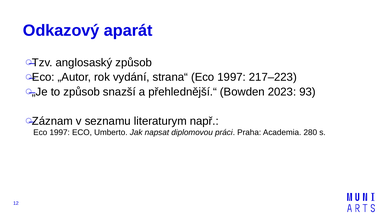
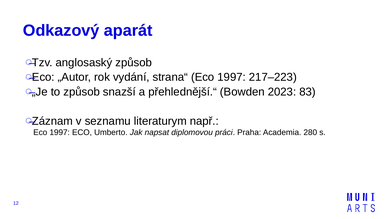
93: 93 -> 83 (307, 92)
